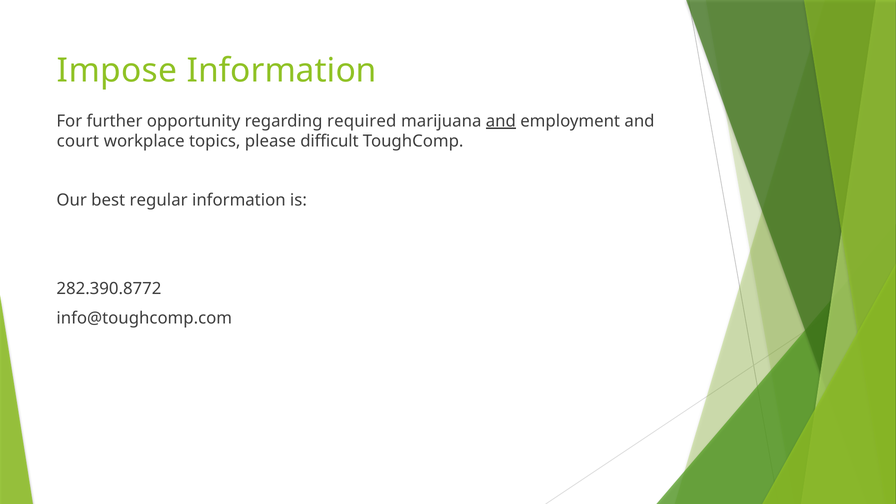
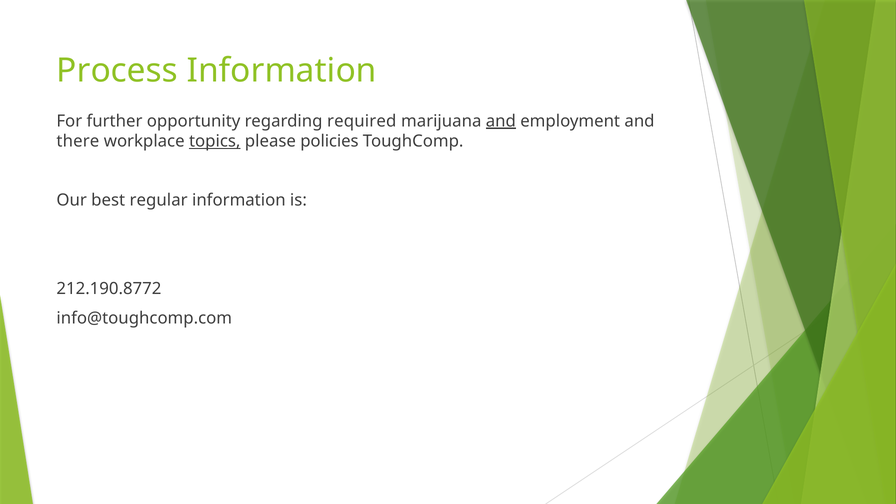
Impose: Impose -> Process (117, 71)
court: court -> there (78, 141)
topics underline: none -> present (215, 141)
difficult: difficult -> policies (329, 141)
282.390.8772: 282.390.8772 -> 212.190.8772 (109, 289)
